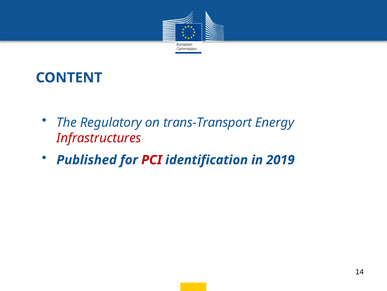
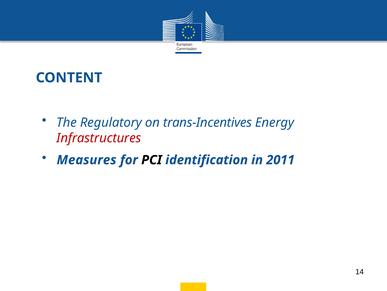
trans-Transport: trans-Transport -> trans-Incentives (208, 122)
Published: Published -> Measures (87, 160)
PCI colour: red -> black (152, 160)
2019: 2019 -> 2011 (280, 160)
